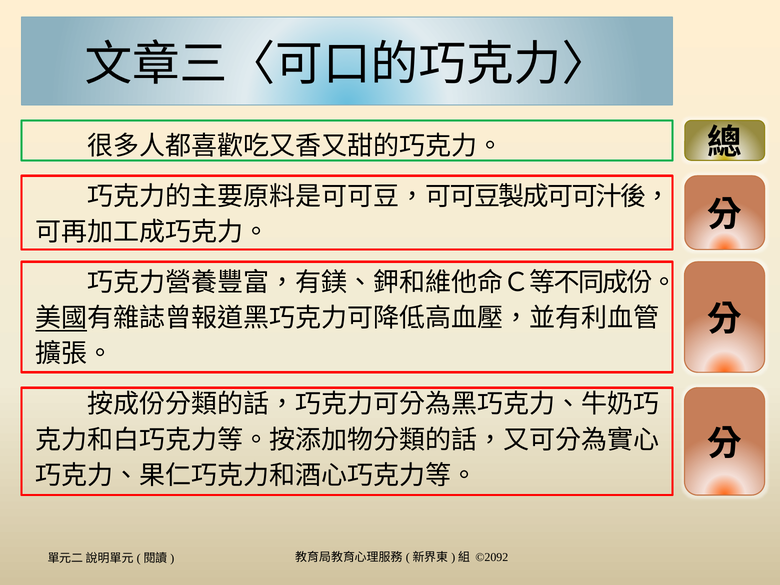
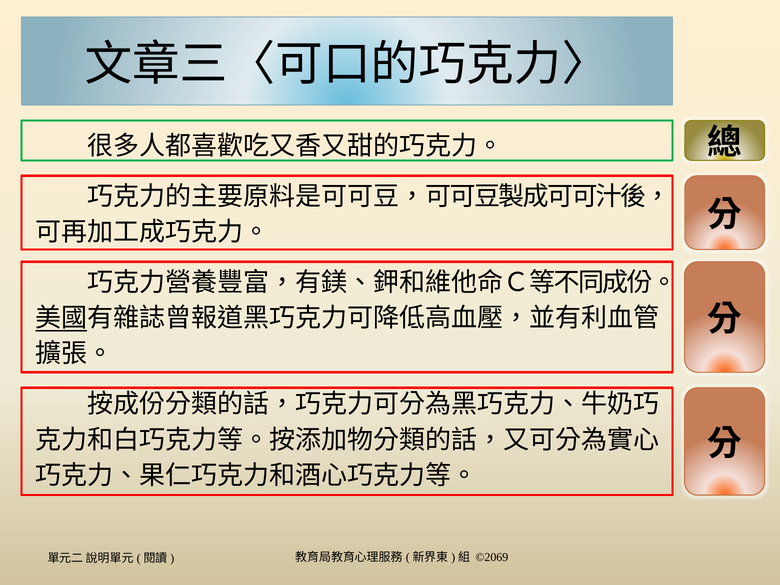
©2092: ©2092 -> ©2069 (492, 557)
